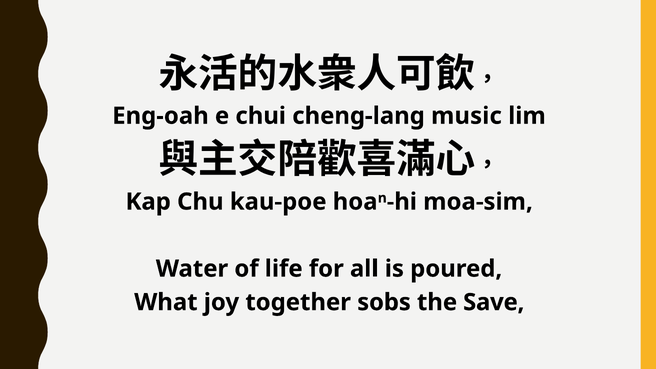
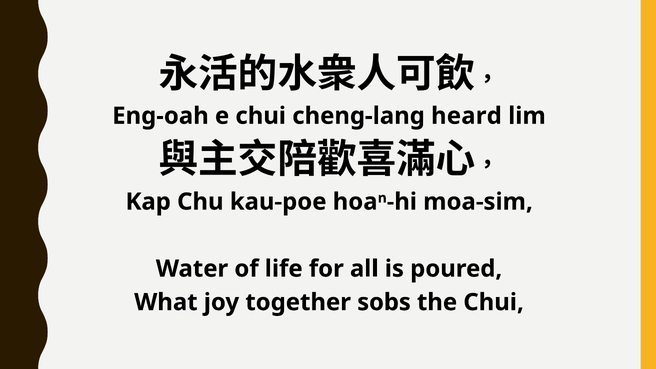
music: music -> heard (466, 116)
the Save: Save -> Chui (494, 302)
